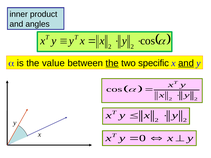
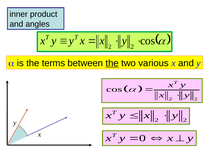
value: value -> terms (54, 63)
specific: specific -> various (154, 63)
and underline: present -> none (186, 63)
